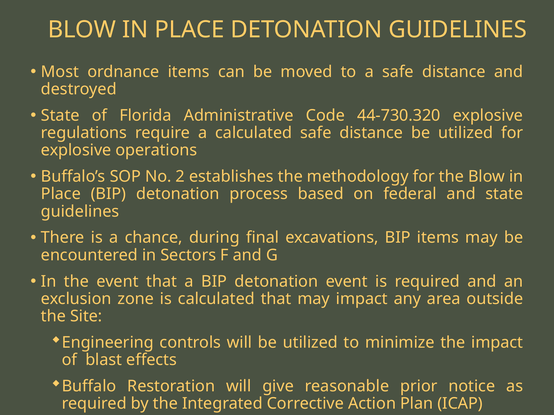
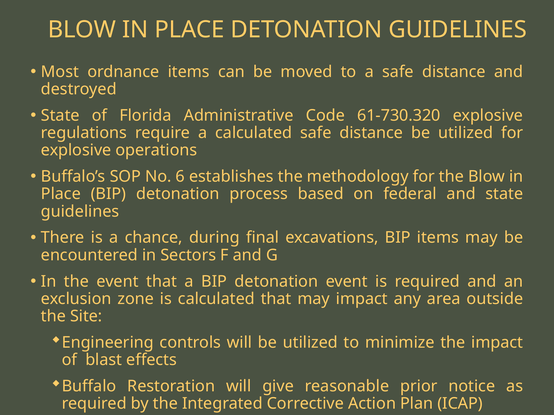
44-730.320: 44-730.320 -> 61-730.320 (399, 116)
2: 2 -> 6 (180, 177)
